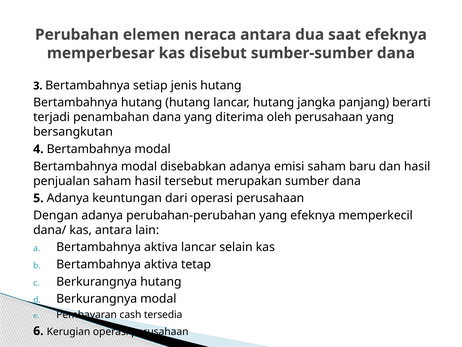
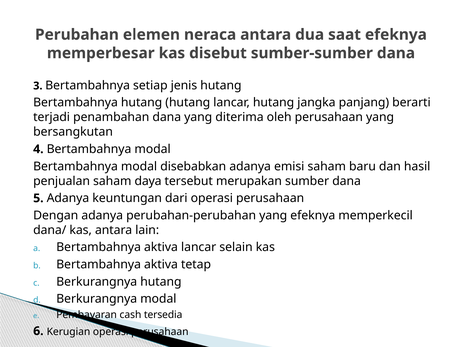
saham hasil: hasil -> daya (148, 181)
